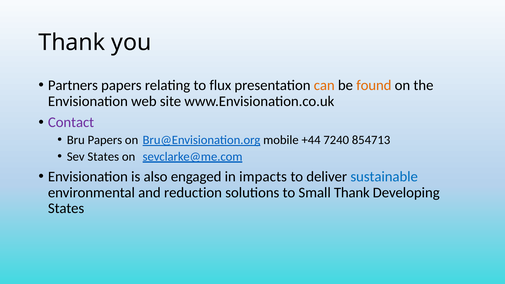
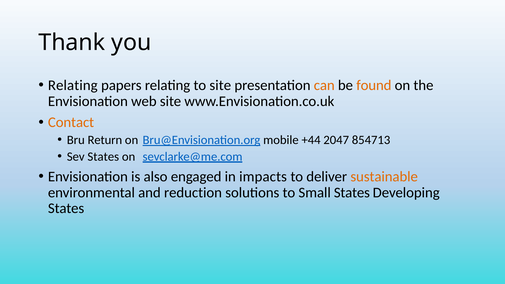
Partners: Partners -> Relating (73, 85)
to flux: flux -> site (220, 85)
Contact colour: purple -> orange (71, 122)
Bru Papers: Papers -> Return (105, 140)
7240: 7240 -> 2047 (336, 140)
sustainable colour: blue -> orange (384, 177)
Small Thank: Thank -> States (352, 193)
